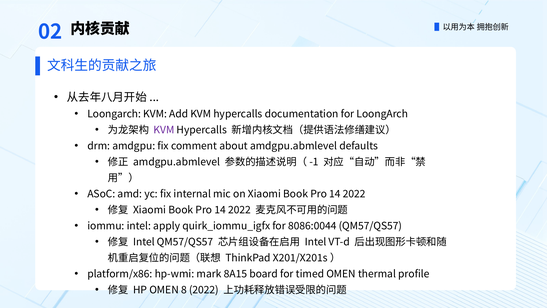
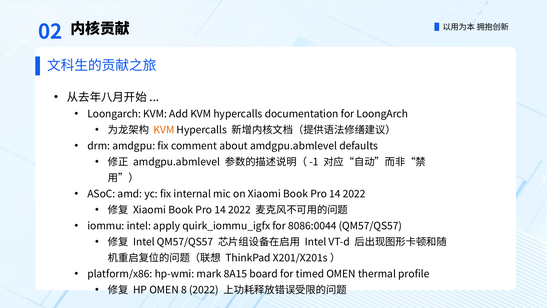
KVM colour: purple -> orange (164, 130)
